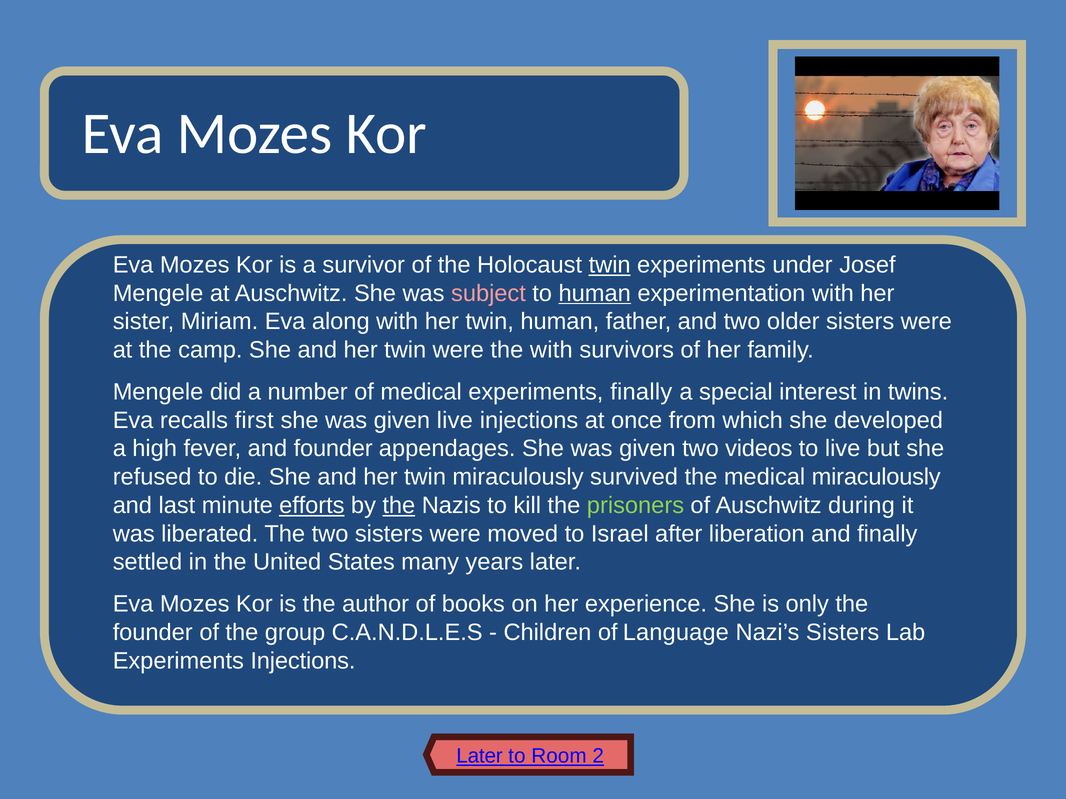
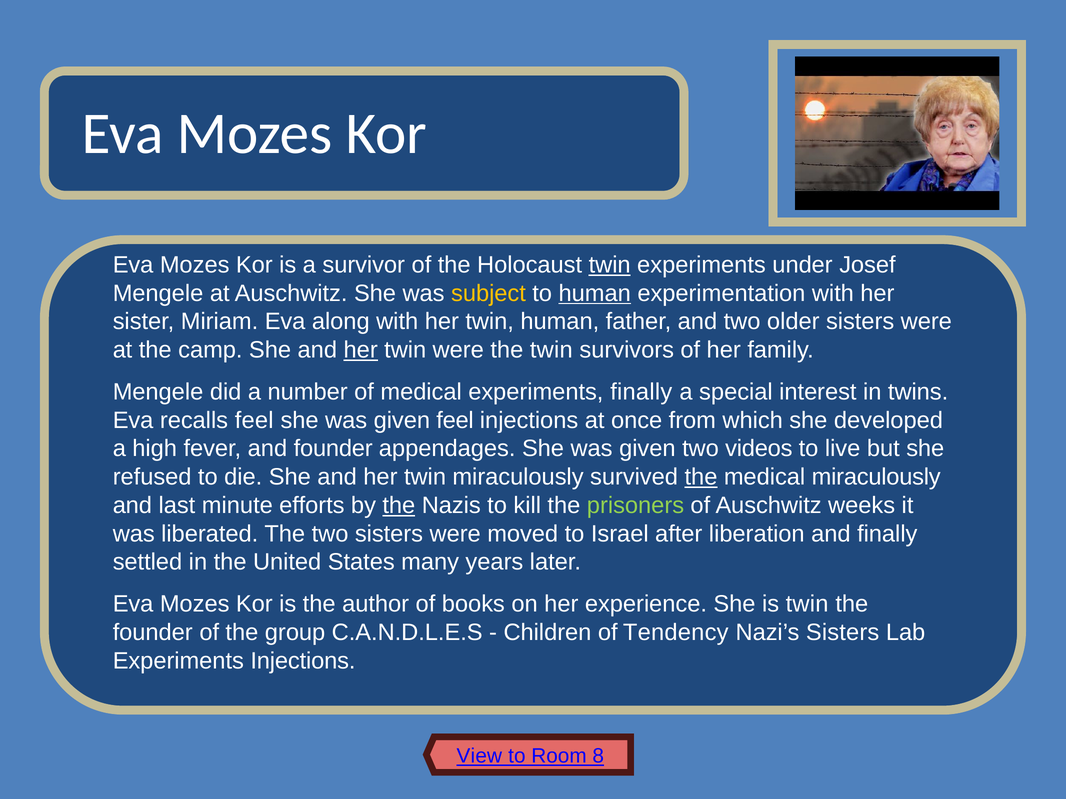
subject colour: pink -> yellow (488, 293)
her underline: none -> present (361, 350)
the with: with -> twin (551, 350)
recalls first: first -> feel (254, 420)
given live: live -> feel (455, 420)
the underline: none -> present (701, 477)
efforts underline: present -> none (312, 506)
during: during -> weeks (862, 506)
is only: only -> twin (807, 604)
Language: Language -> Tendency (676, 633)
Later: Later -> View (479, 757)
2: 2 -> 8 (598, 757)
